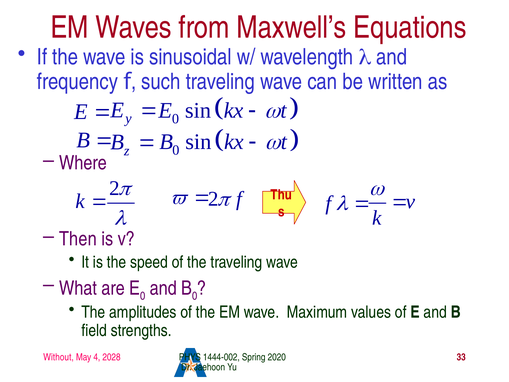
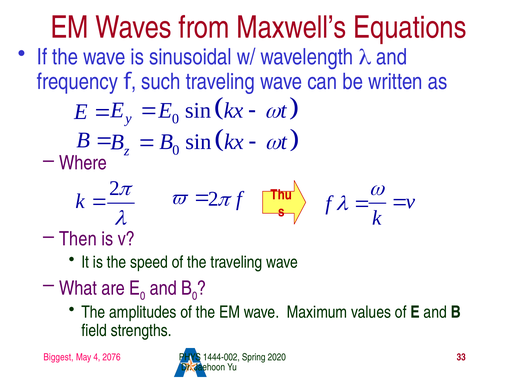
Without: Without -> Biggest (58, 357)
2028: 2028 -> 2076 (111, 357)
